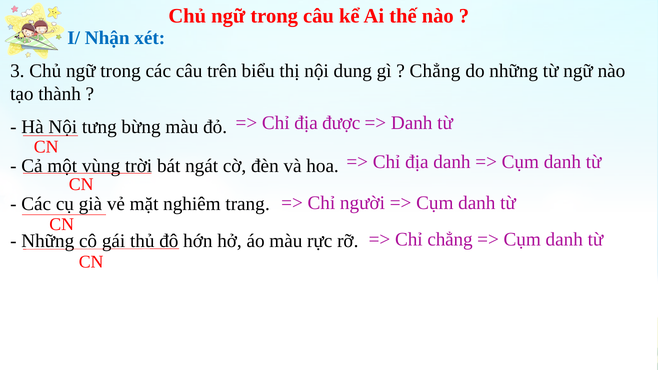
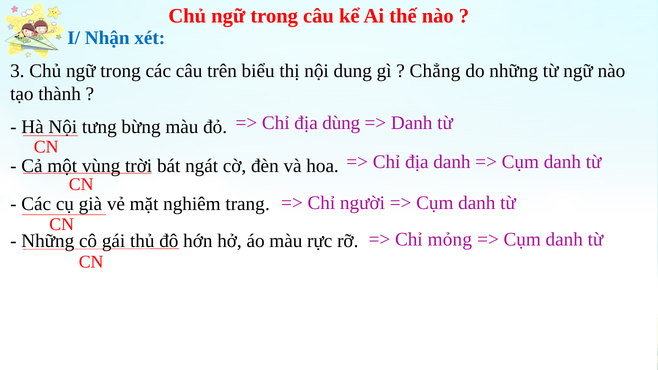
được: được -> dùng (341, 123)
Chỉ chẳng: chẳng -> mỏng (450, 240)
